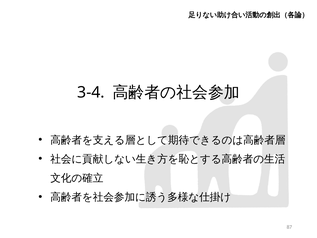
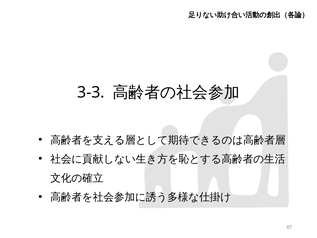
3-4: 3-4 -> 3-3 (91, 92)
